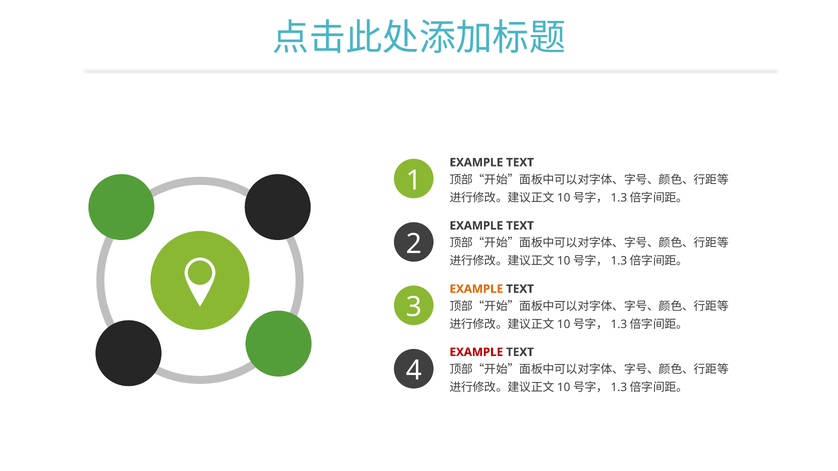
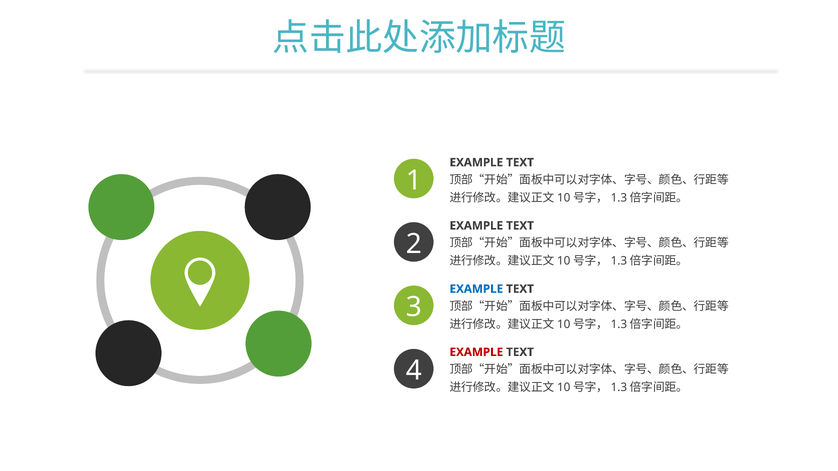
EXAMPLE colour: orange -> blue (476, 289)
